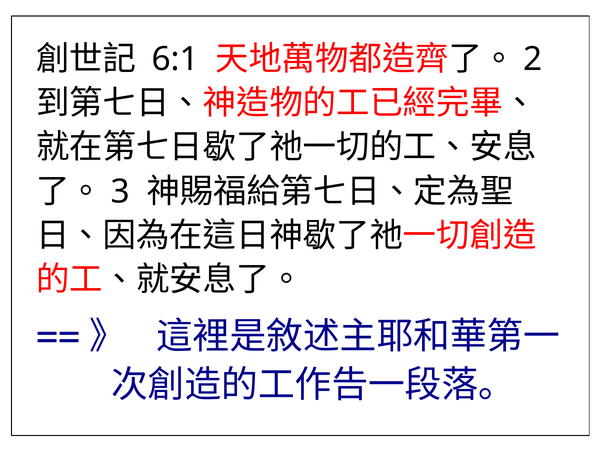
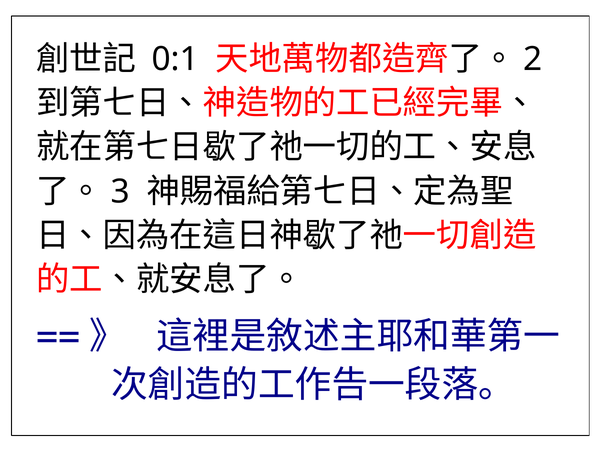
6:1: 6:1 -> 0:1 (175, 59)
